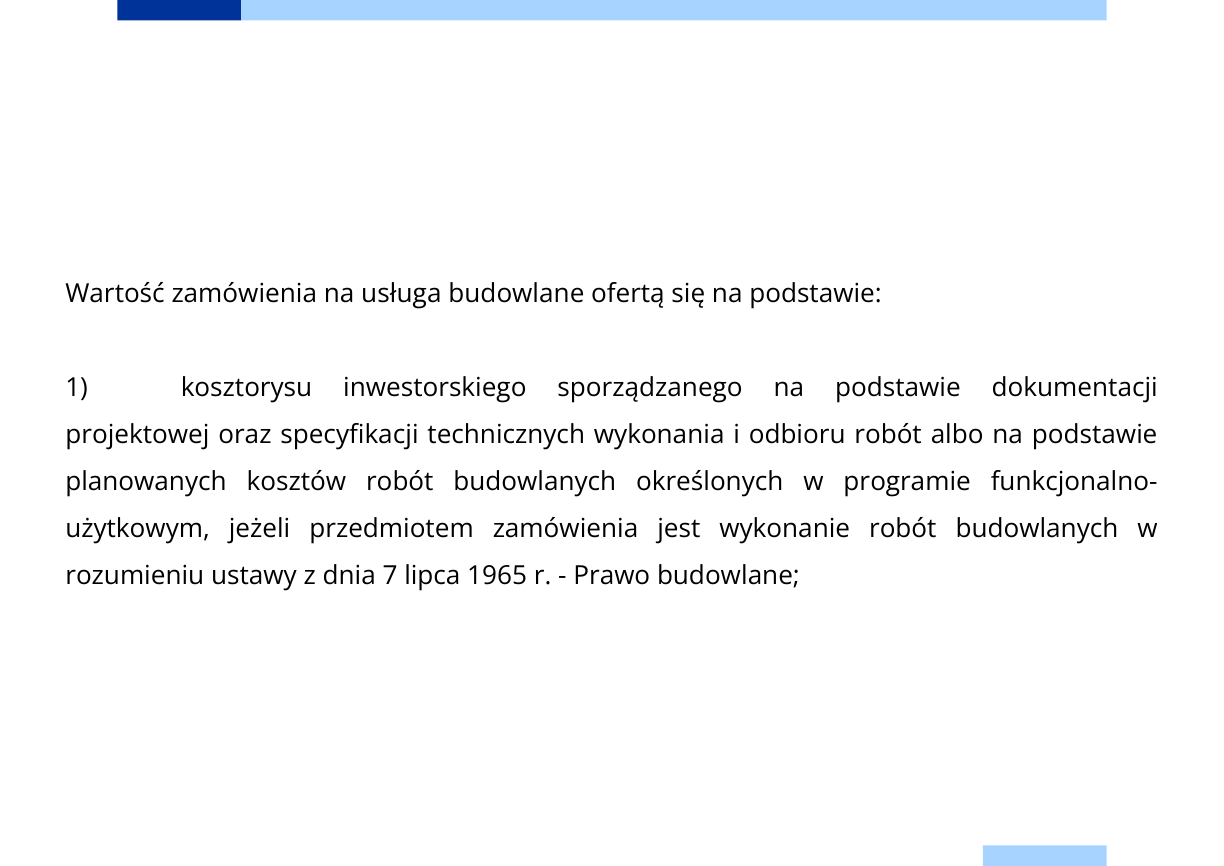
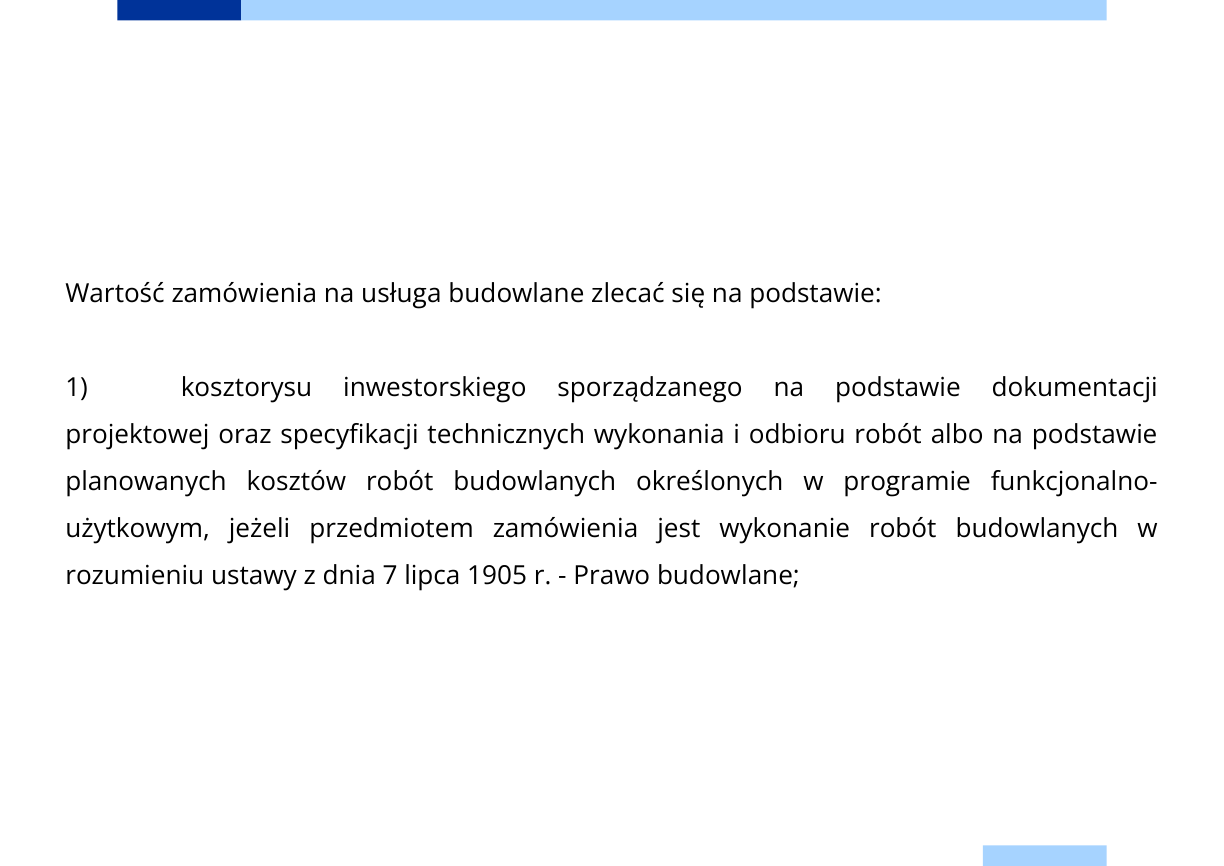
ofertą: ofertą -> zlecać (628, 293)
1965: 1965 -> 1905 (497, 576)
